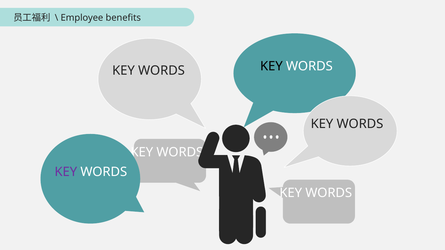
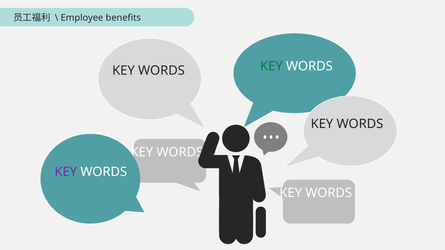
KEY colour: black -> green (271, 66)
